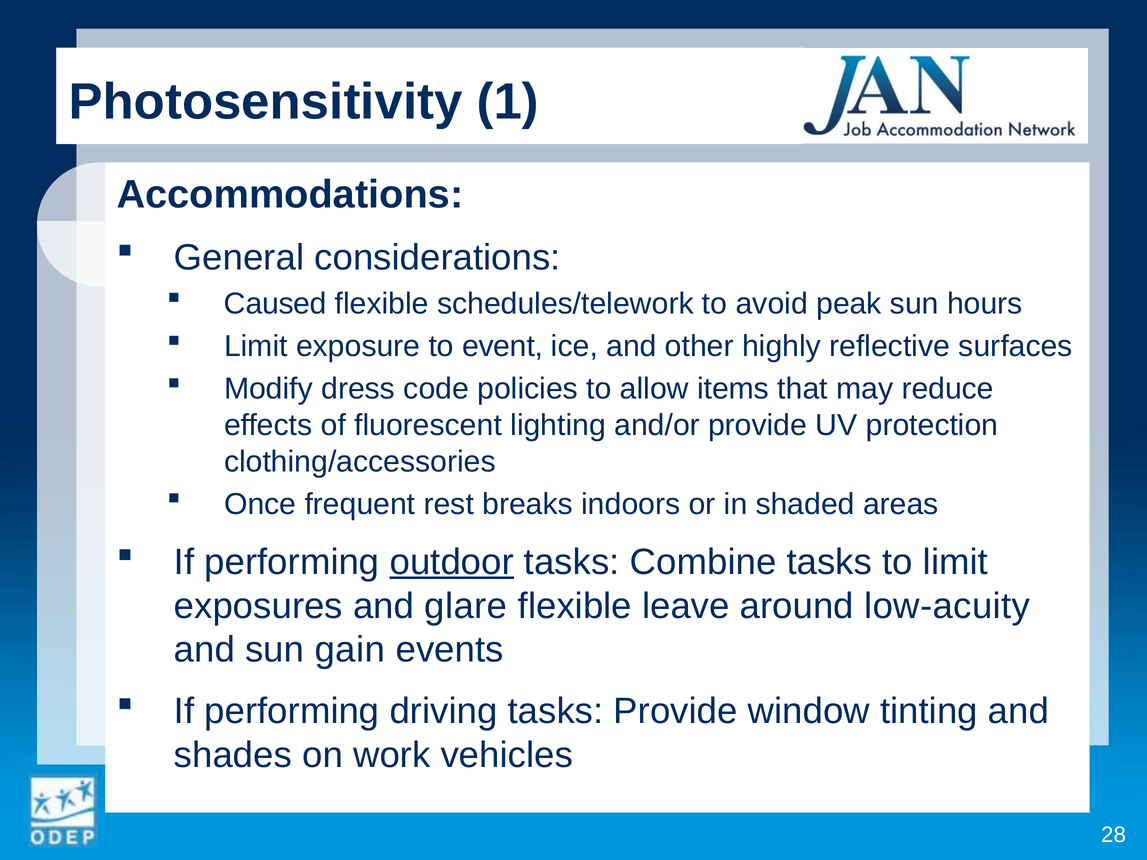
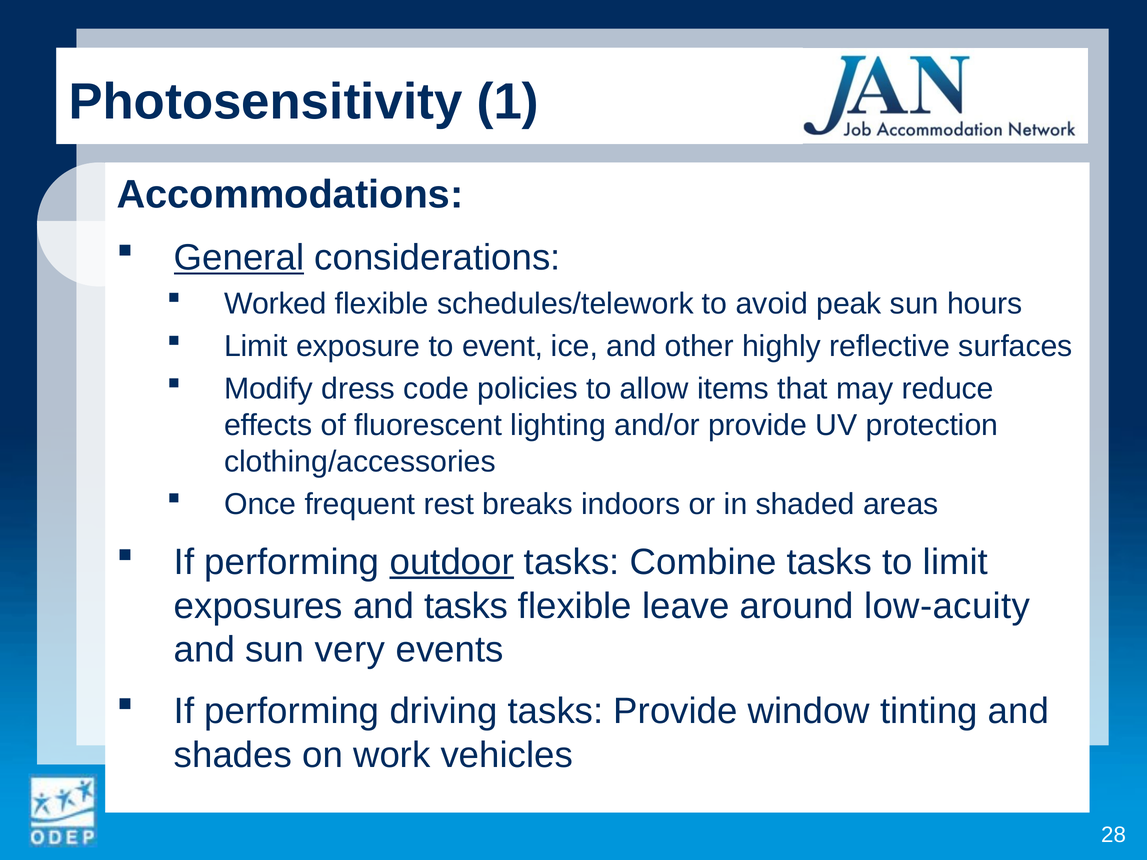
General underline: none -> present (239, 258)
Caused: Caused -> Worked (275, 304)
and glare: glare -> tasks (466, 606)
gain: gain -> very (350, 650)
